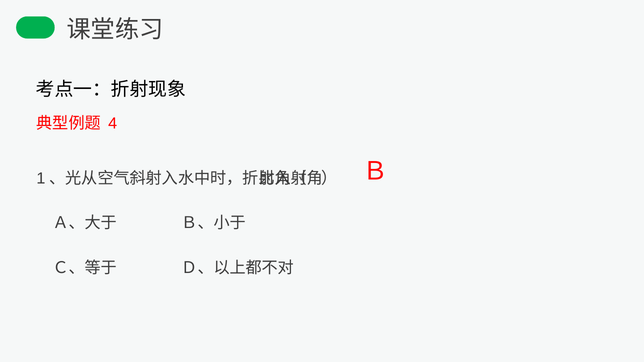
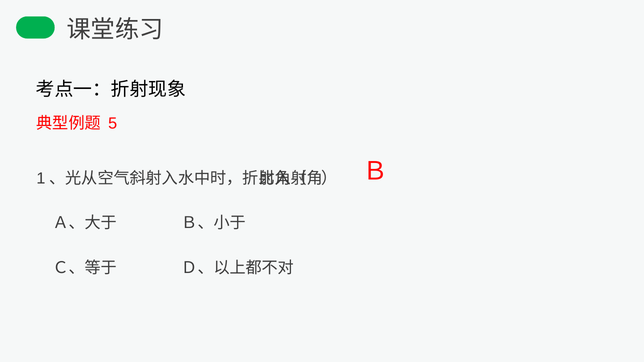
4: 4 -> 5 (113, 123)
